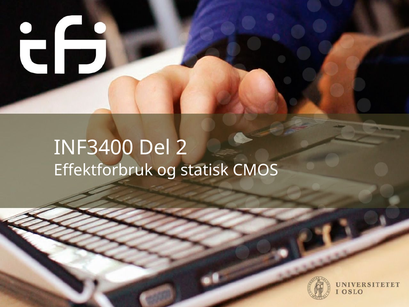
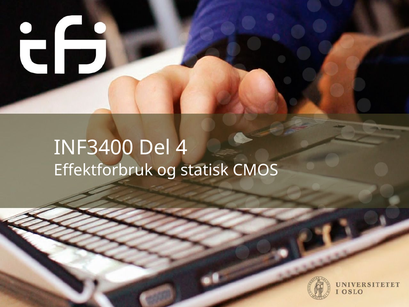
2: 2 -> 4 (182, 148)
